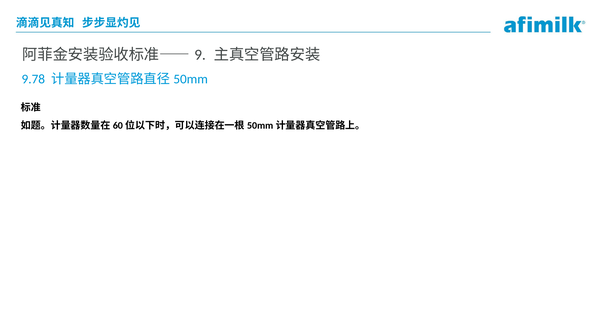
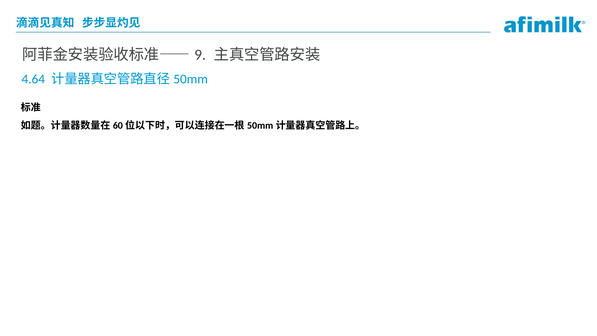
9.78: 9.78 -> 4.64 (33, 79)
